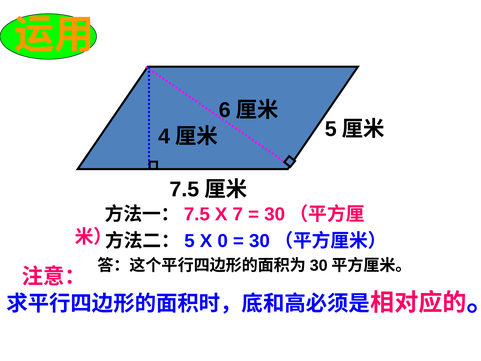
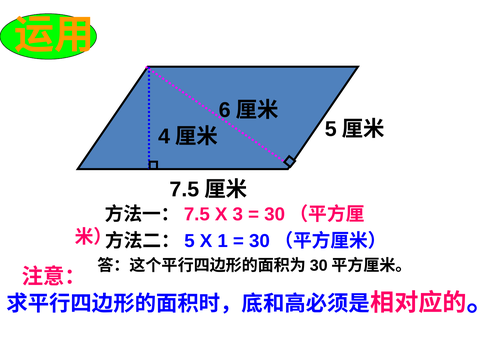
7: 7 -> 3 (238, 214)
0: 0 -> 1 (223, 241)
